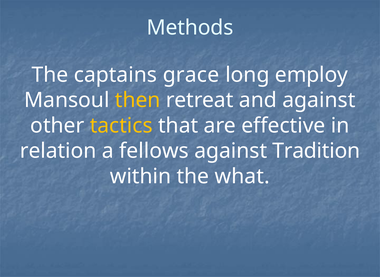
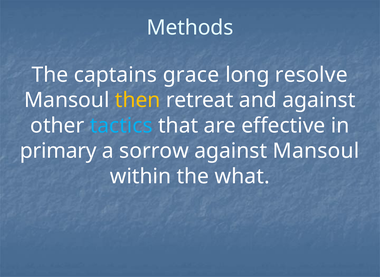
employ: employ -> resolve (311, 75)
tactics colour: yellow -> light blue (121, 125)
relation: relation -> primary (58, 151)
fellows: fellows -> sorrow (154, 151)
against Tradition: Tradition -> Mansoul (316, 151)
